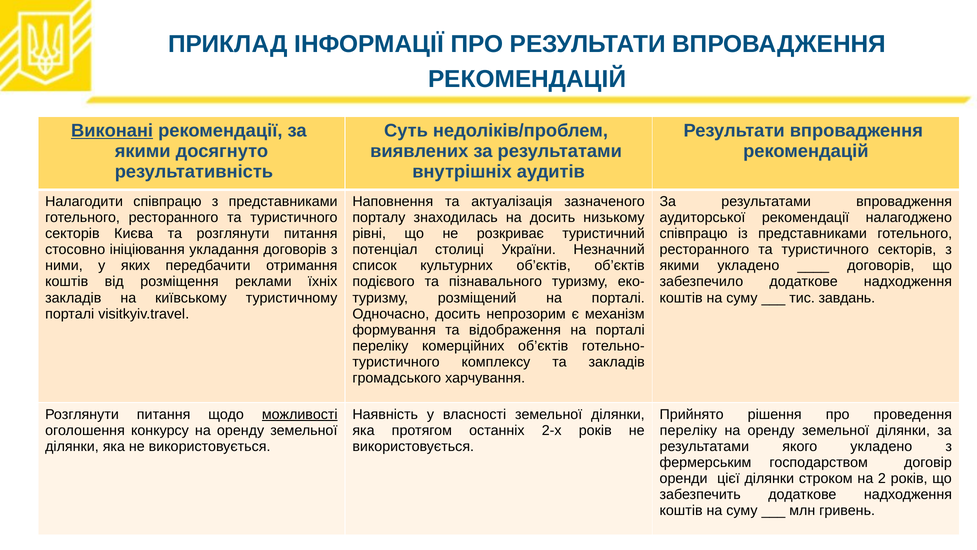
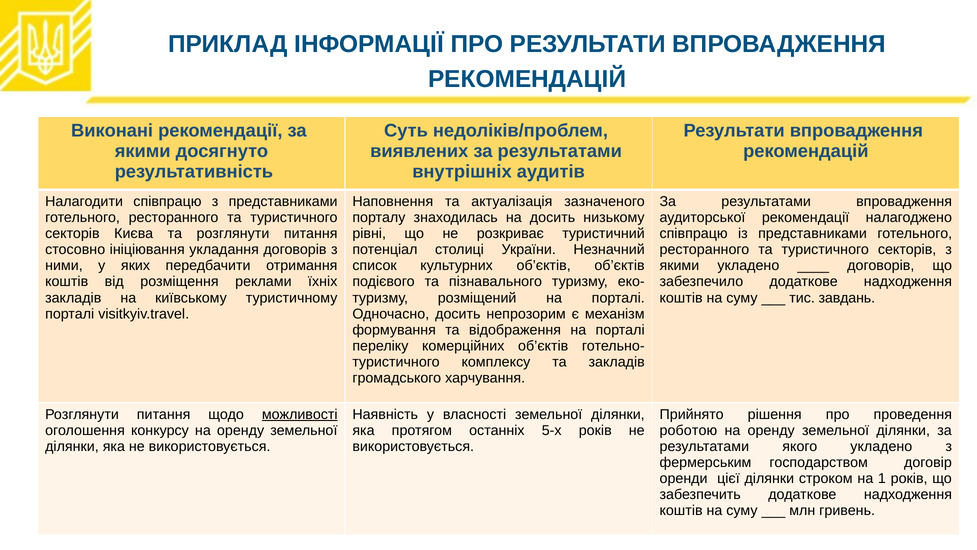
Виконані underline: present -> none (112, 131)
2-х: 2-х -> 5-х (552, 430)
переліку: переліку -> роботою (688, 430)
2: 2 -> 1 (882, 478)
